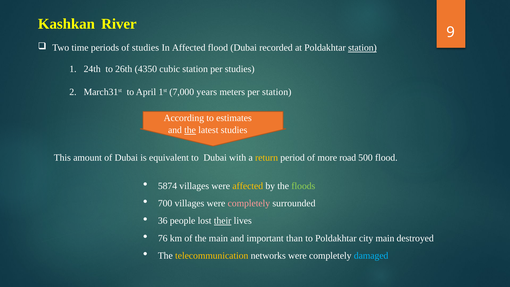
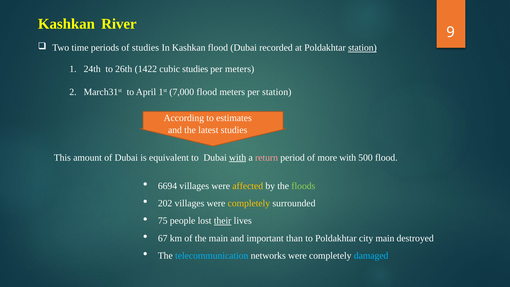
In Affected: Affected -> Kashkan (189, 48)
4350: 4350 -> 1422 (146, 69)
cubic station: station -> studies (195, 69)
per studies: studies -> meters (240, 69)
7,000 years: years -> flood (207, 92)
the underline: present -> none (190, 130)
with underline: none -> present (238, 157)
return colour: yellow -> pink (267, 157)
more road: road -> with (348, 157)
5874: 5874 -> 6694 (167, 186)
700: 700 -> 202 (165, 203)
completely colour: pink -> yellow (249, 203)
36: 36 -> 75 (163, 221)
76: 76 -> 67 (163, 238)
telecommunication colour: yellow -> light blue (212, 256)
